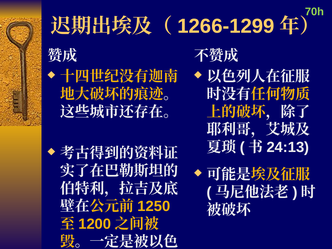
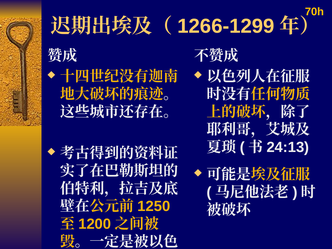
70h colour: light green -> yellow (314, 12)
